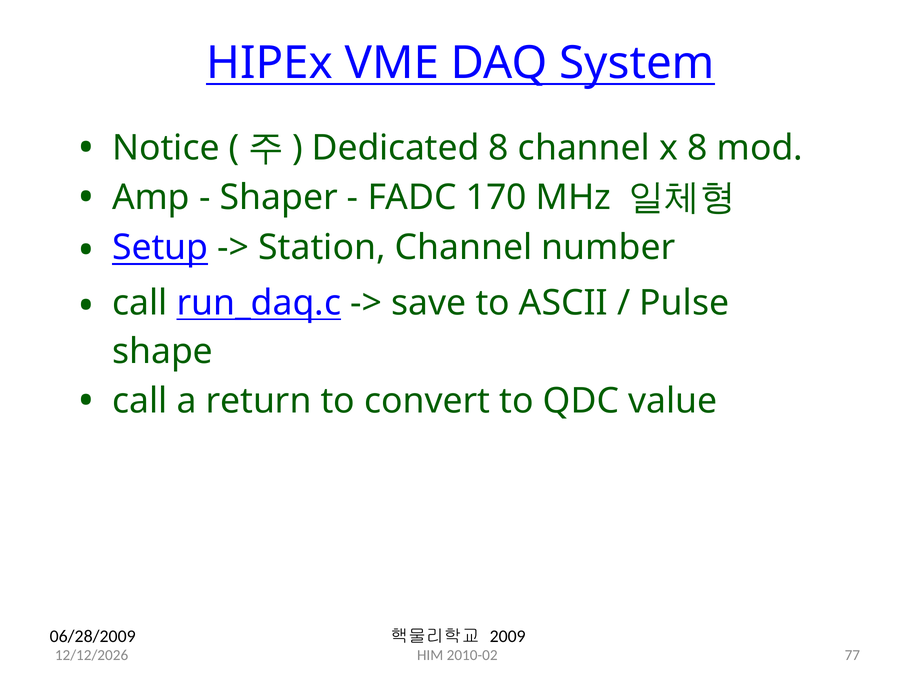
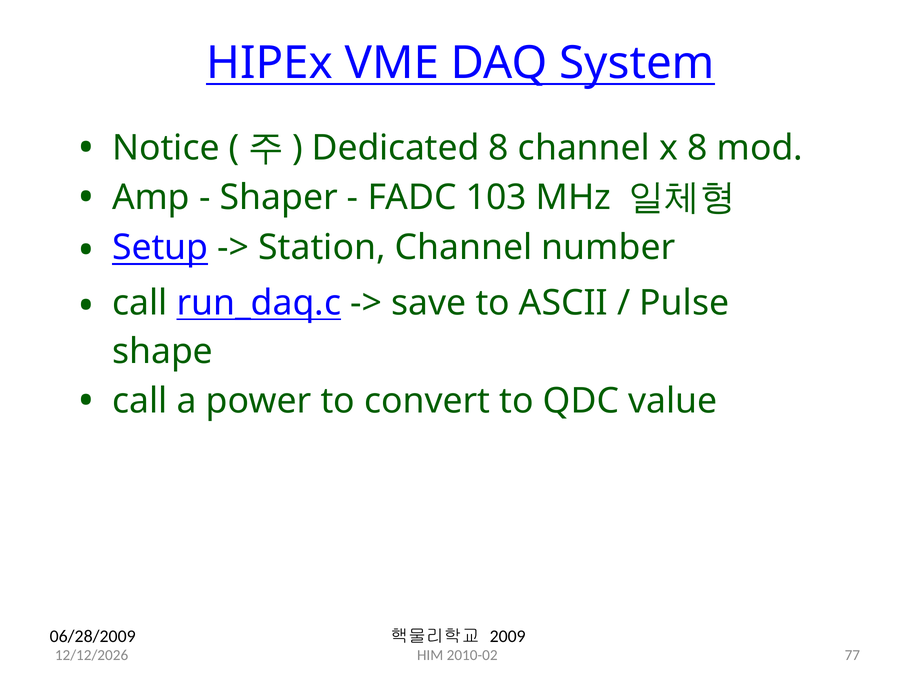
170: 170 -> 103 (496, 198)
return: return -> power (259, 401)
